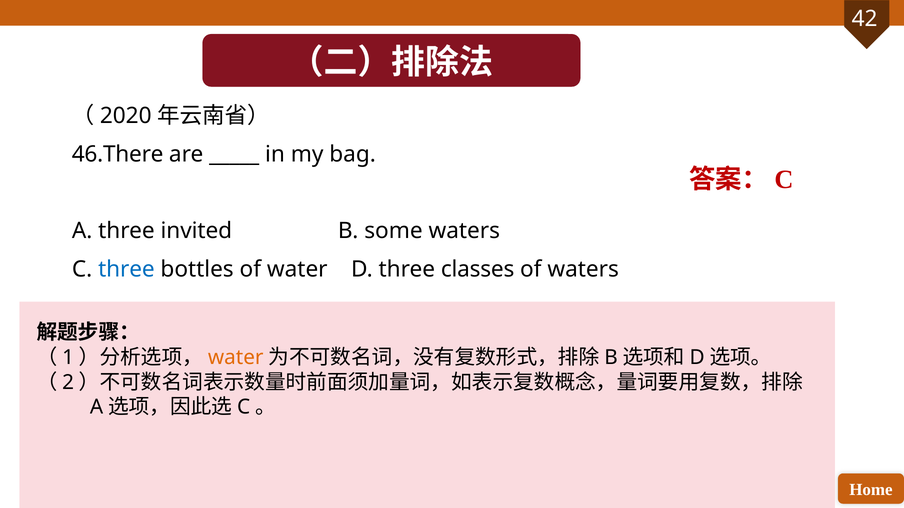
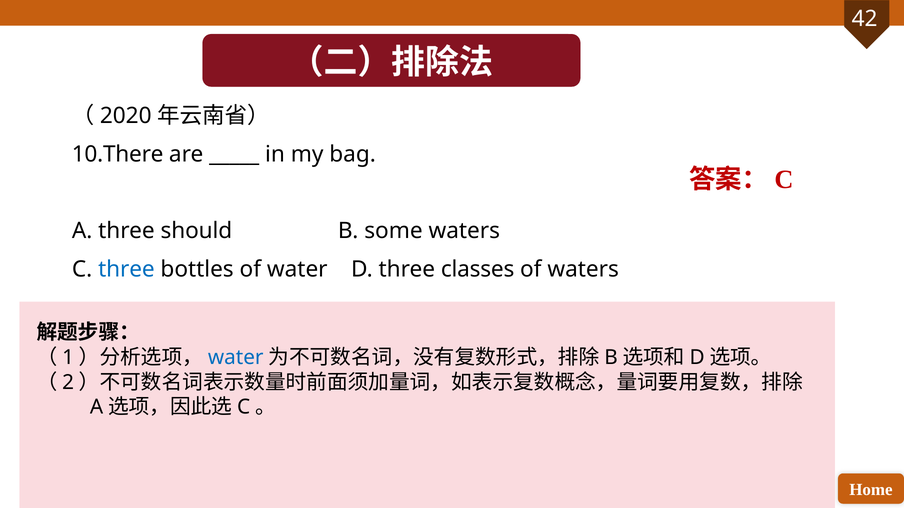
46.There: 46.There -> 10.There (118, 154)
invited: invited -> should (196, 231)
water colour: orange -> blue (236, 358)
